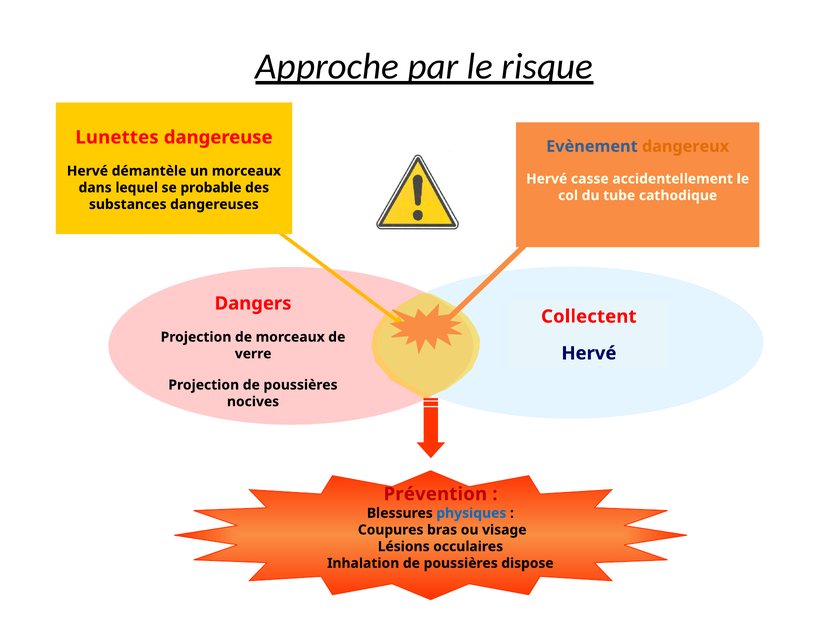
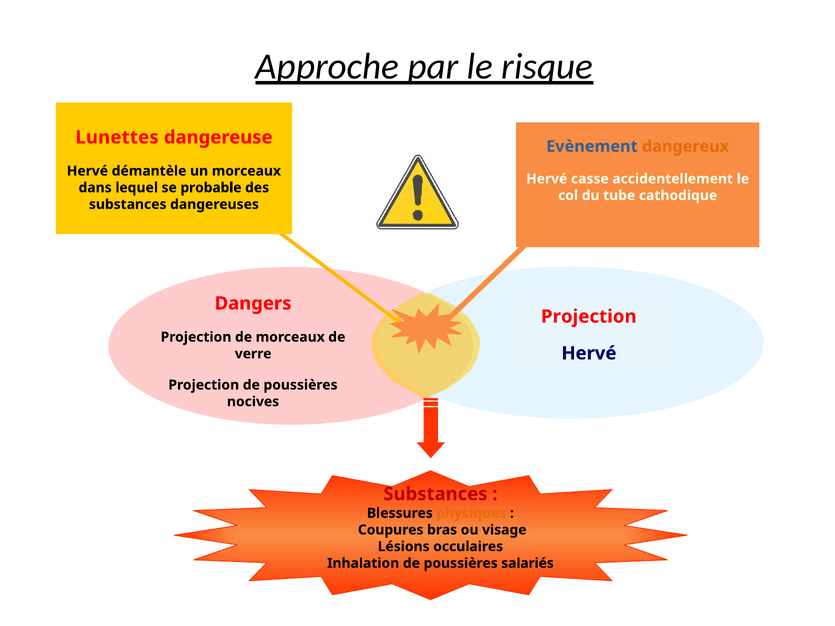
Collectent: Collectent -> Projection (589, 317)
Prévention: Prévention -> Substances (435, 494)
physiques colour: blue -> orange (471, 513)
dispose: dispose -> salariés (528, 563)
